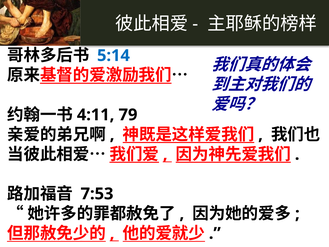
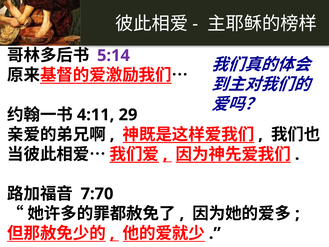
5:14 colour: blue -> purple (113, 55)
79: 79 -> 29 (128, 115)
7:53: 7:53 -> 7:70 (97, 194)
